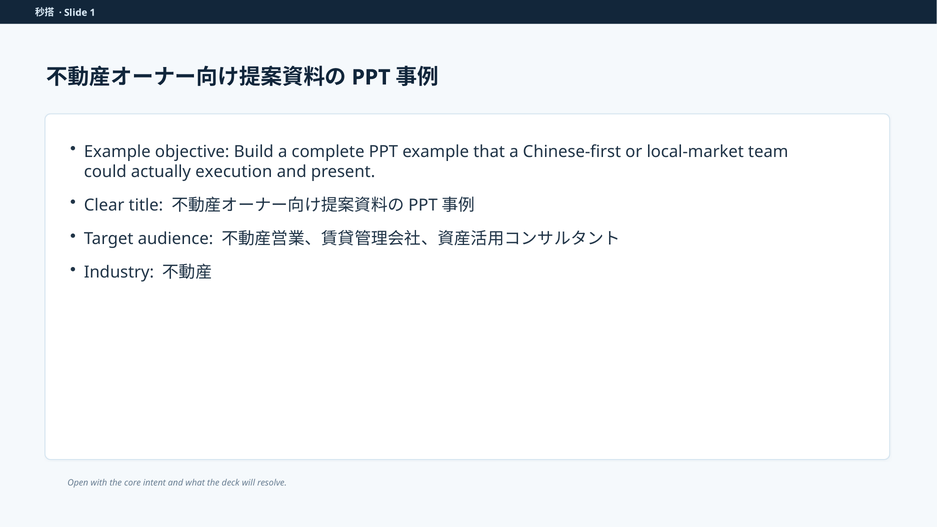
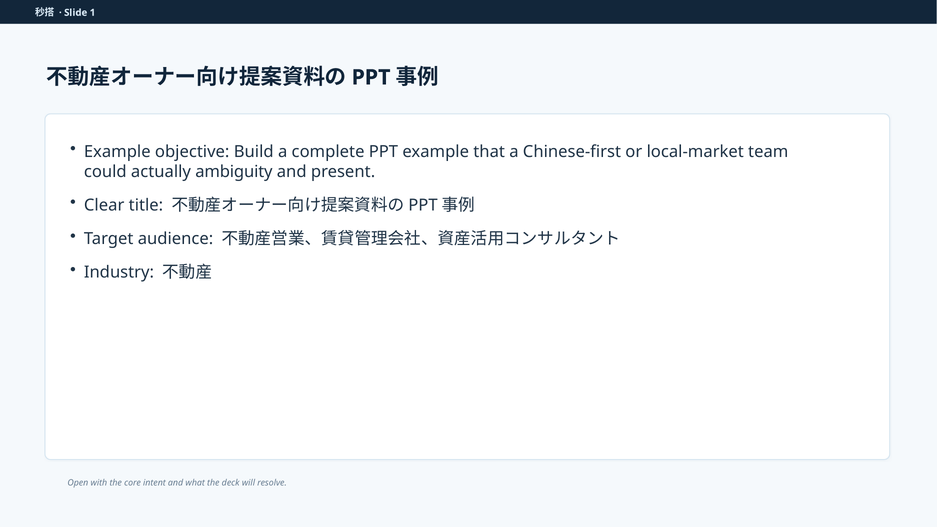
execution: execution -> ambiguity (234, 172)
